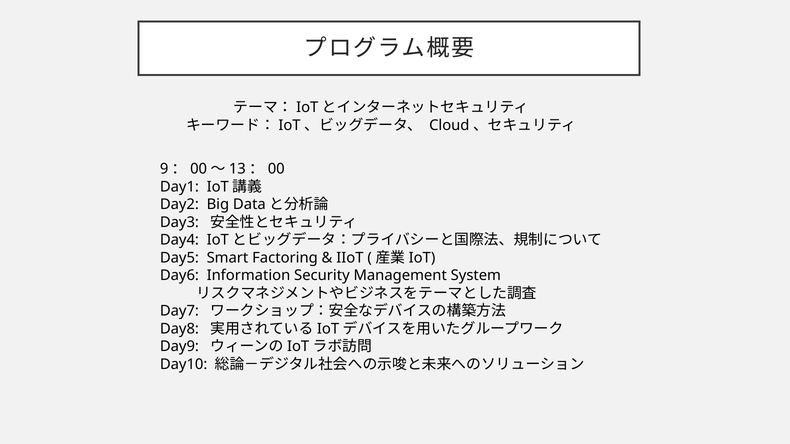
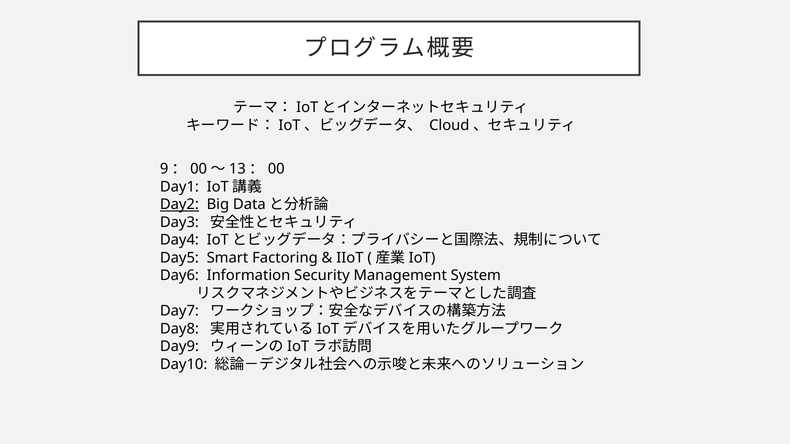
Day2 underline: none -> present (179, 205)
